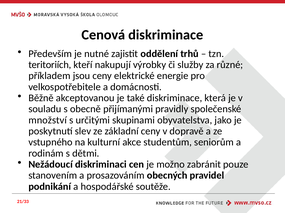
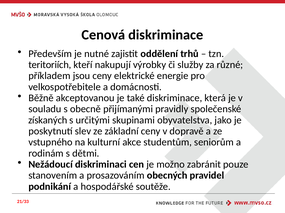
množství: množství -> získaných (48, 120)
